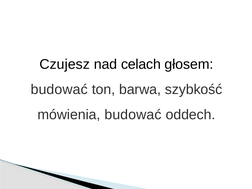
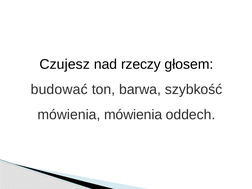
celach: celach -> rzeczy (141, 64)
mówienia budować: budować -> mówienia (133, 115)
